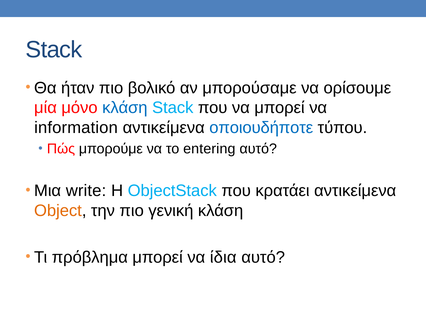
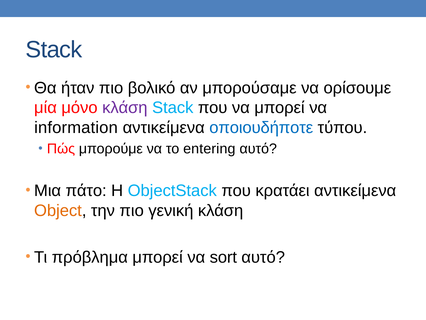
κλάση colour: blue -> purple (125, 108)
write: write -> πάτο (86, 191)
ίδια: ίδια -> sort (223, 257)
